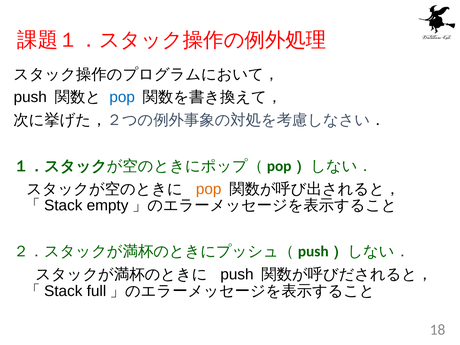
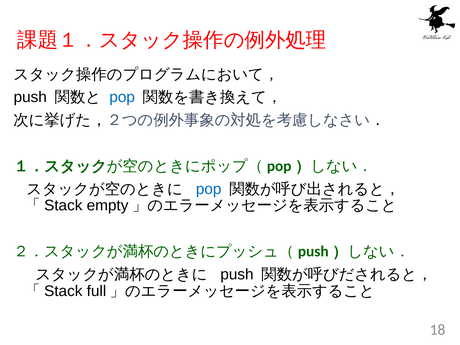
pop colour: orange -> blue (209, 189)
